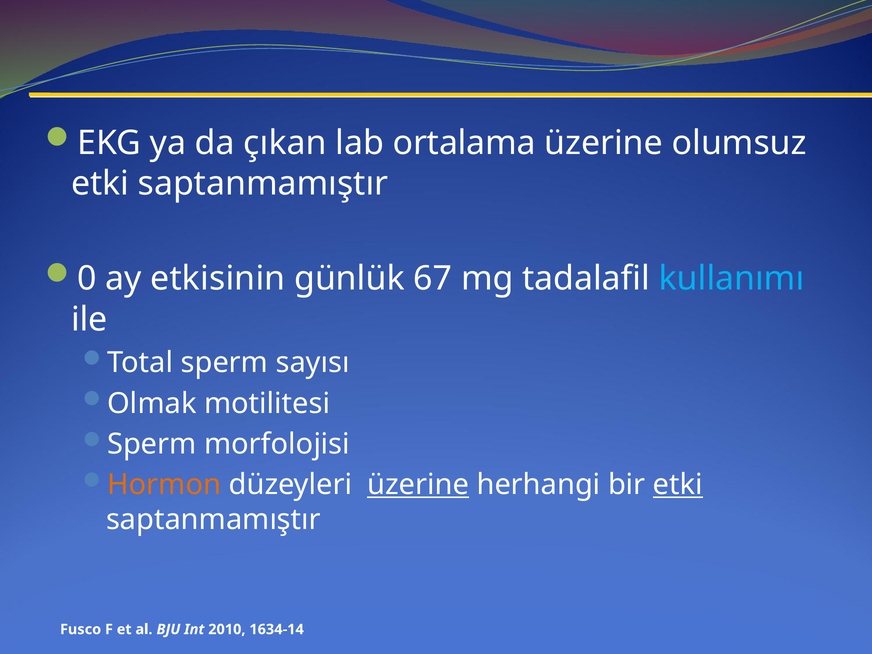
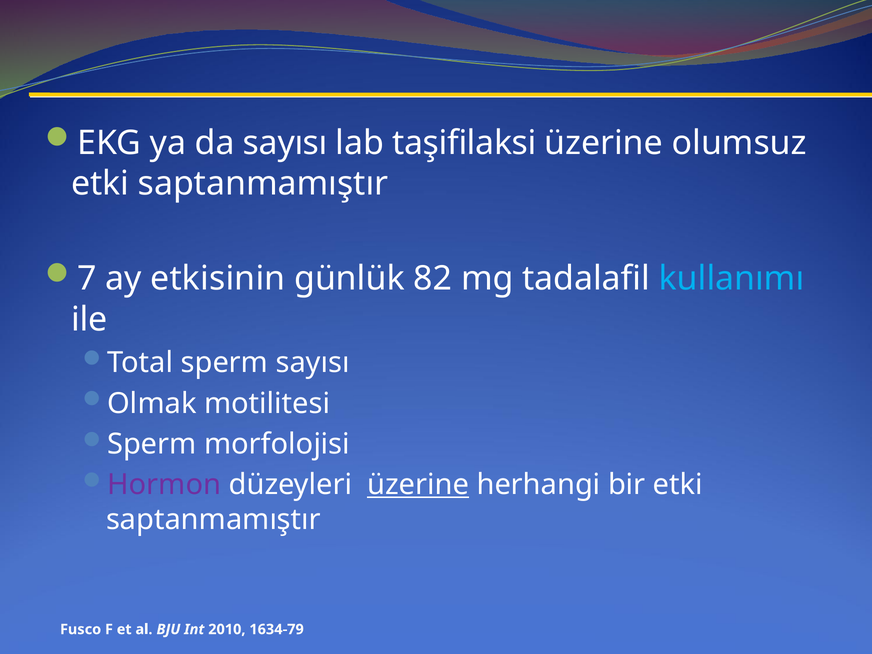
da çıkan: çıkan -> sayısı (285, 143)
ortalama: ortalama -> taşifilaksi (464, 143)
0: 0 -> 7 (87, 279)
67: 67 -> 82 (433, 279)
Hormon colour: orange -> purple (164, 485)
etki underline: present -> none (678, 485)
1634-14: 1634-14 -> 1634-79 (277, 629)
